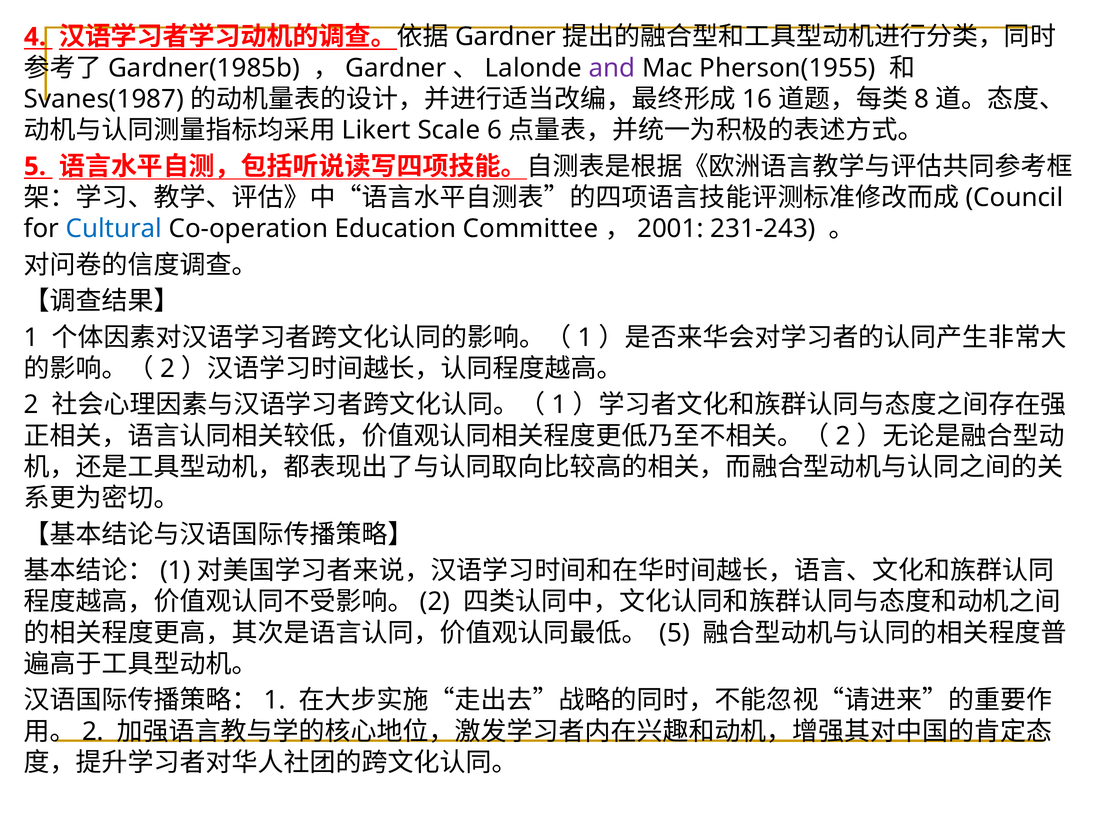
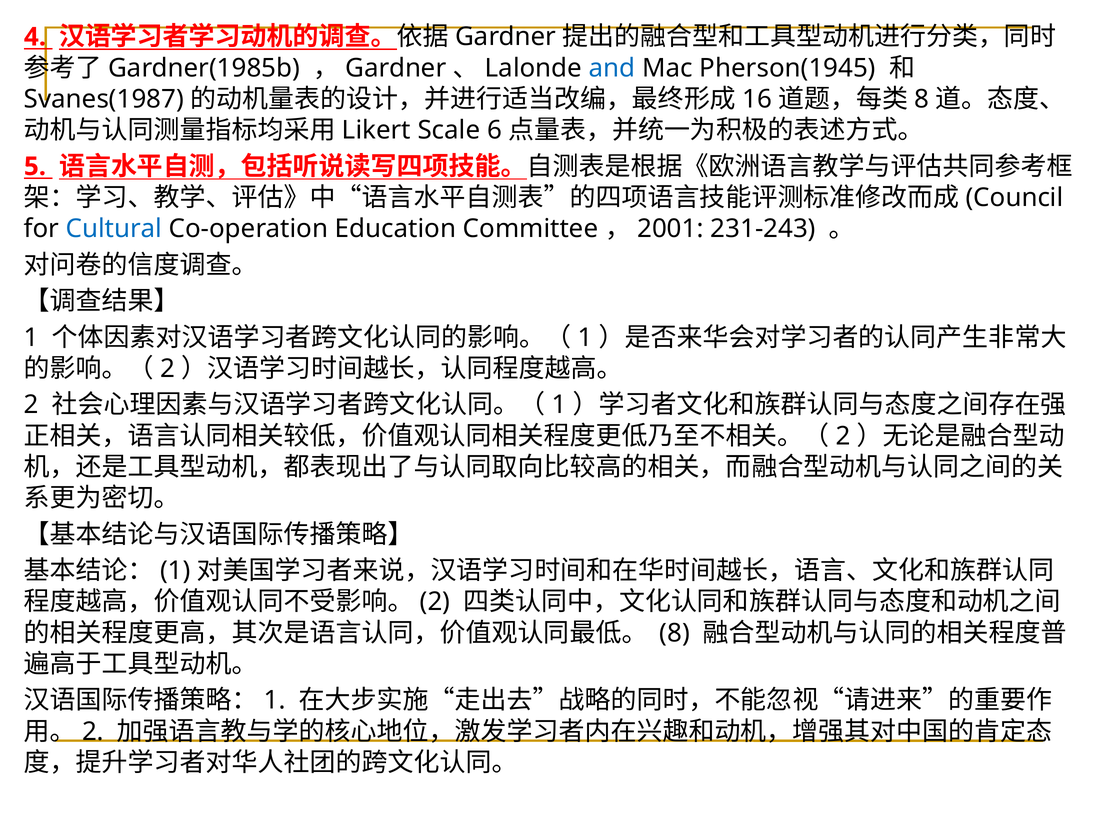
and colour: purple -> blue (612, 68)
Pherson(1955: Pherson(1955 -> Pherson(1945 (788, 68)
5: 5 -> 8 (675, 633)
